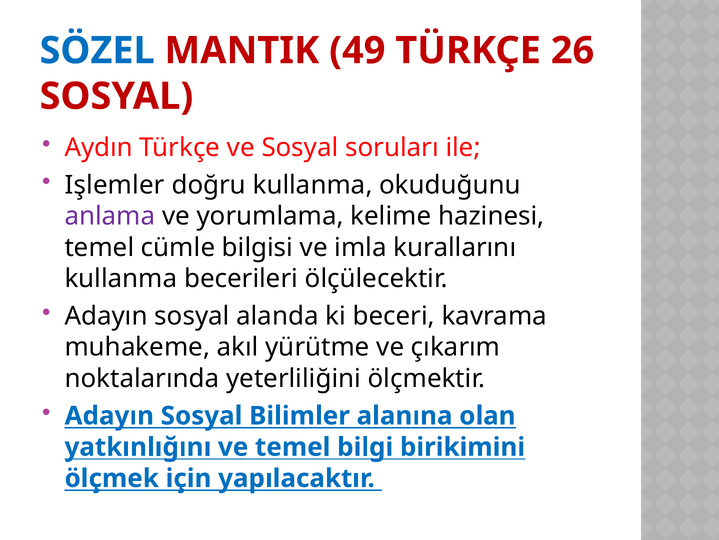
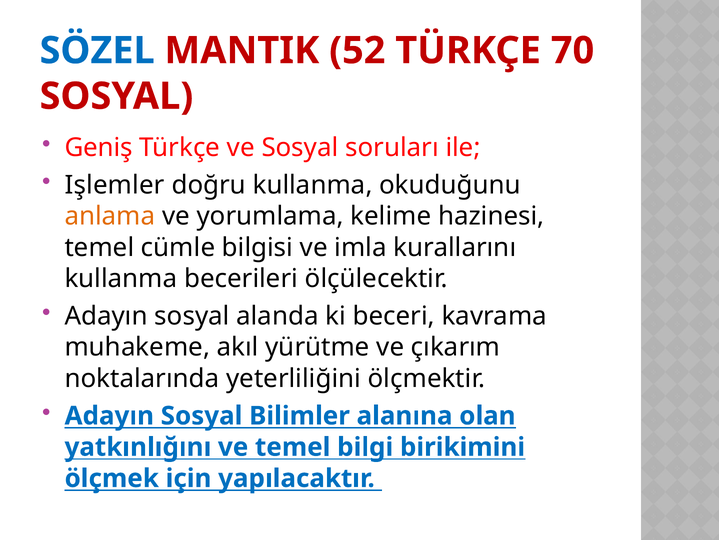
49: 49 -> 52 (357, 51)
26: 26 -> 70 (573, 51)
Aydın: Aydın -> Geniş (99, 148)
anlama colour: purple -> orange (110, 216)
